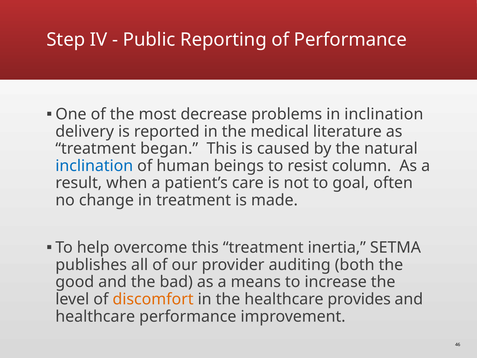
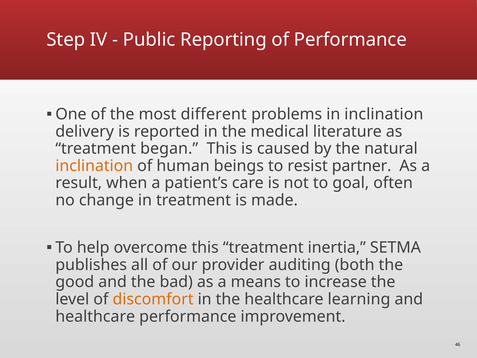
decrease: decrease -> different (214, 114)
inclination colour: blue -> orange (94, 166)
column: column -> partner (362, 166)
provides: provides -> learning (359, 299)
